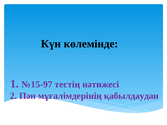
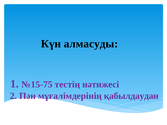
көлемінде: көлемінде -> алмасуды (91, 44)
№15-97: №15-97 -> №15-75 (37, 85)
